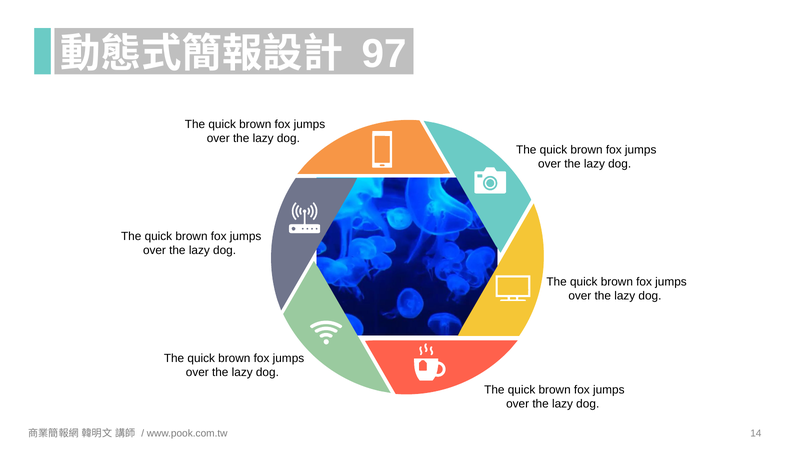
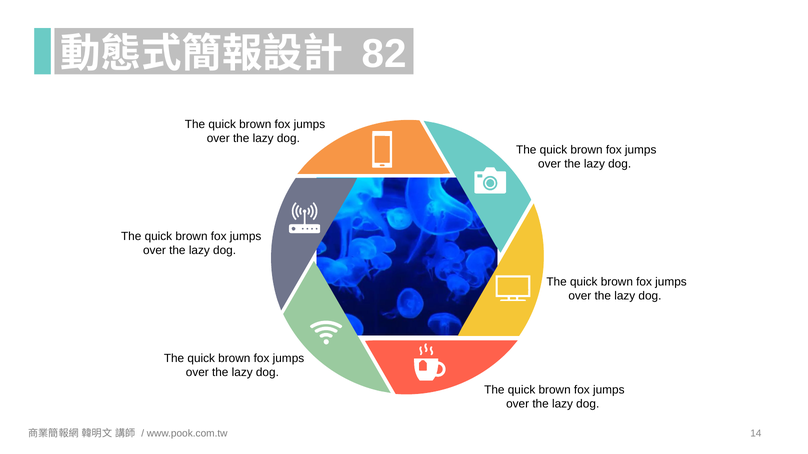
97: 97 -> 82 (384, 54)
